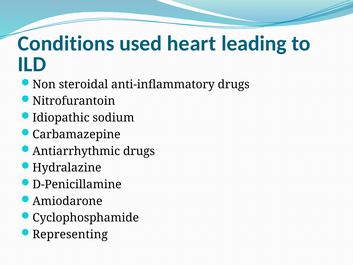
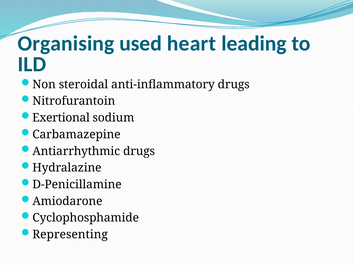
Conditions: Conditions -> Organising (66, 43)
Idiopathic: Idiopathic -> Exertional (61, 118)
